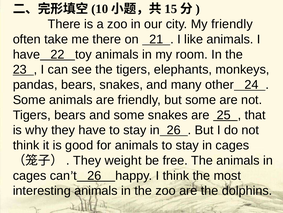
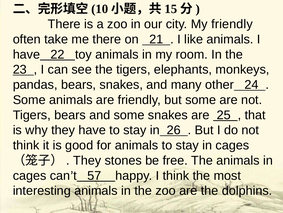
weight: weight -> stones (123, 160)
can’t 26: 26 -> 57 (94, 175)
